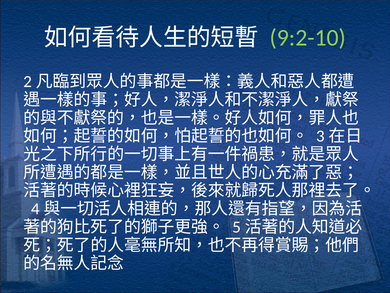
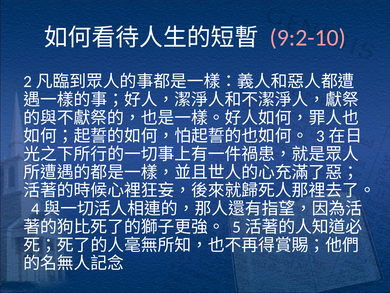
9:2-10 colour: light green -> pink (308, 38)
